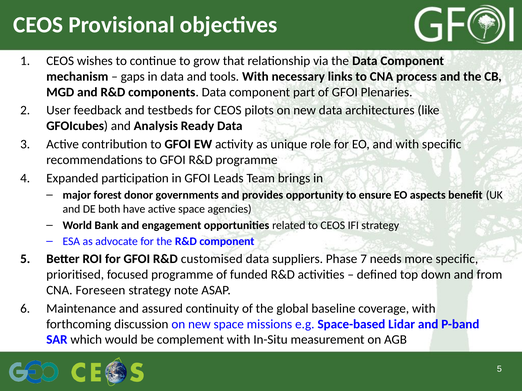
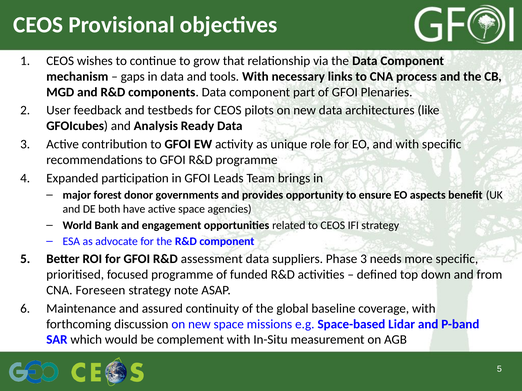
customised: customised -> assessment (212, 259)
Phase 7: 7 -> 3 (364, 259)
